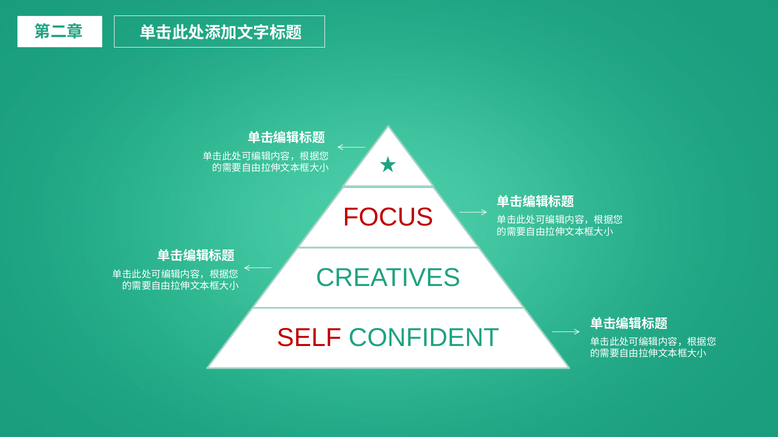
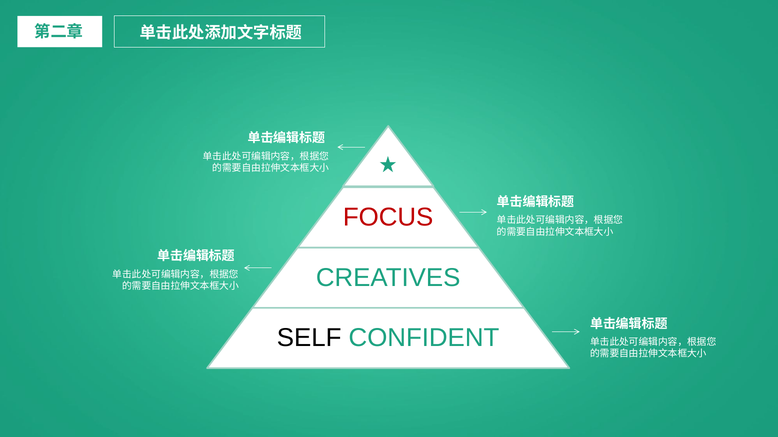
SELF colour: red -> black (309, 338)
